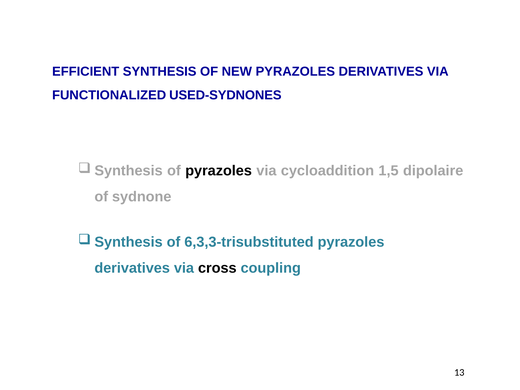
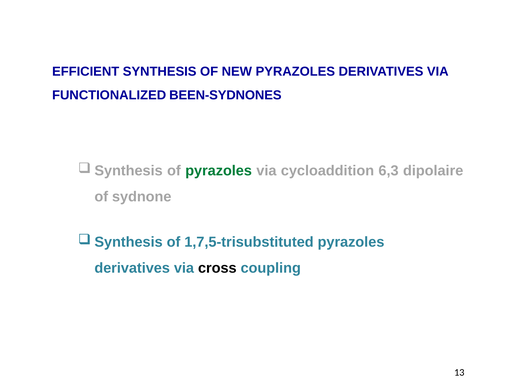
USED-SYDNONES: USED-SYDNONES -> BEEN-SYDNONES (225, 95)
pyrazoles colour: black -> green (219, 171)
1,5: 1,5 -> 6,3 (389, 171)
6,3,3-trisubstituted: 6,3,3-trisubstituted -> 1,7,5-trisubstituted (249, 242)
